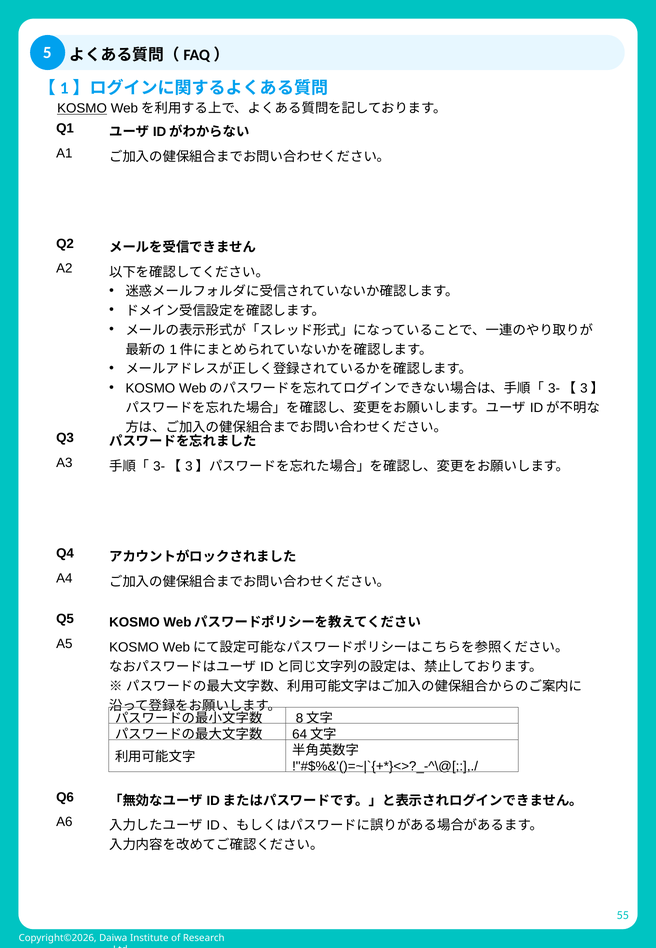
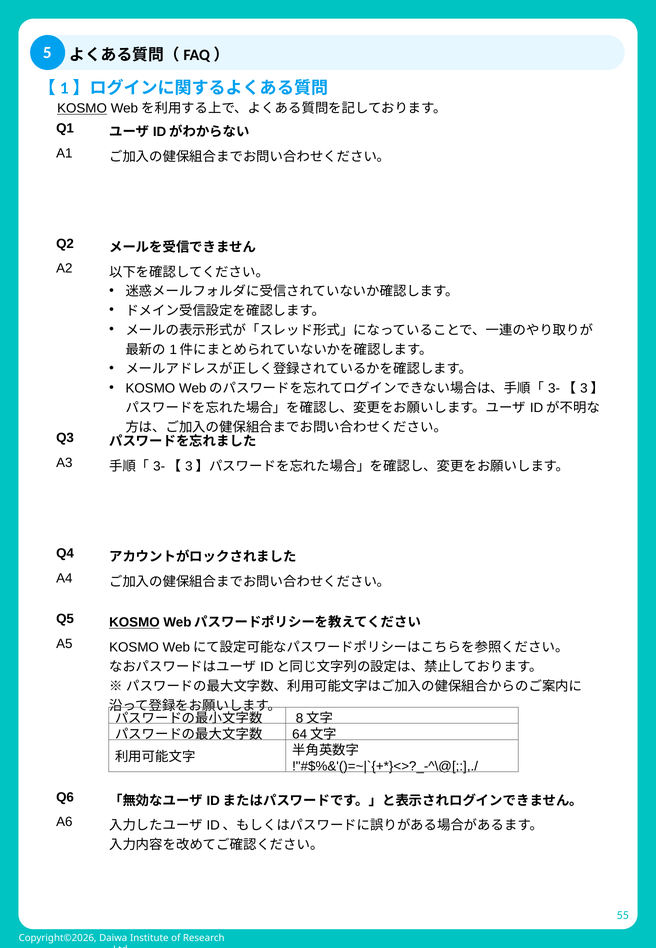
KOSMO underline: none -> present (134, 622)
